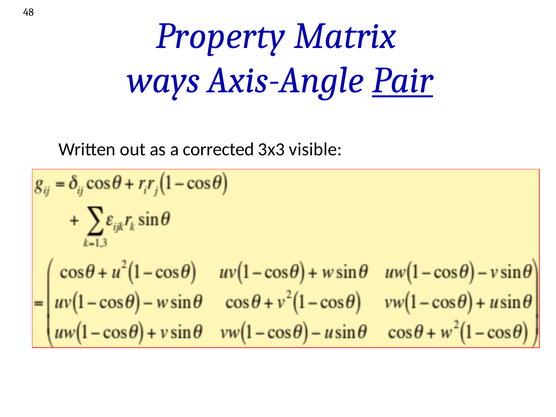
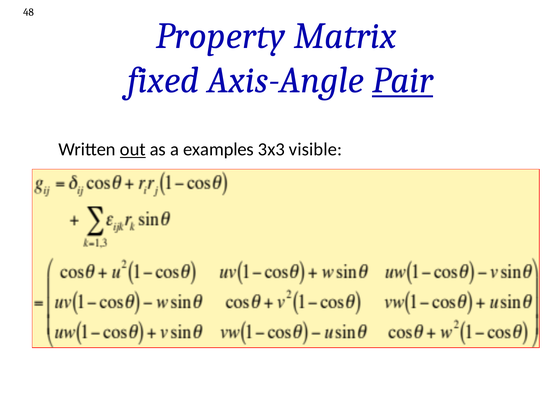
ways: ways -> fixed (163, 80)
out underline: none -> present (133, 149)
corrected: corrected -> examples (219, 149)
